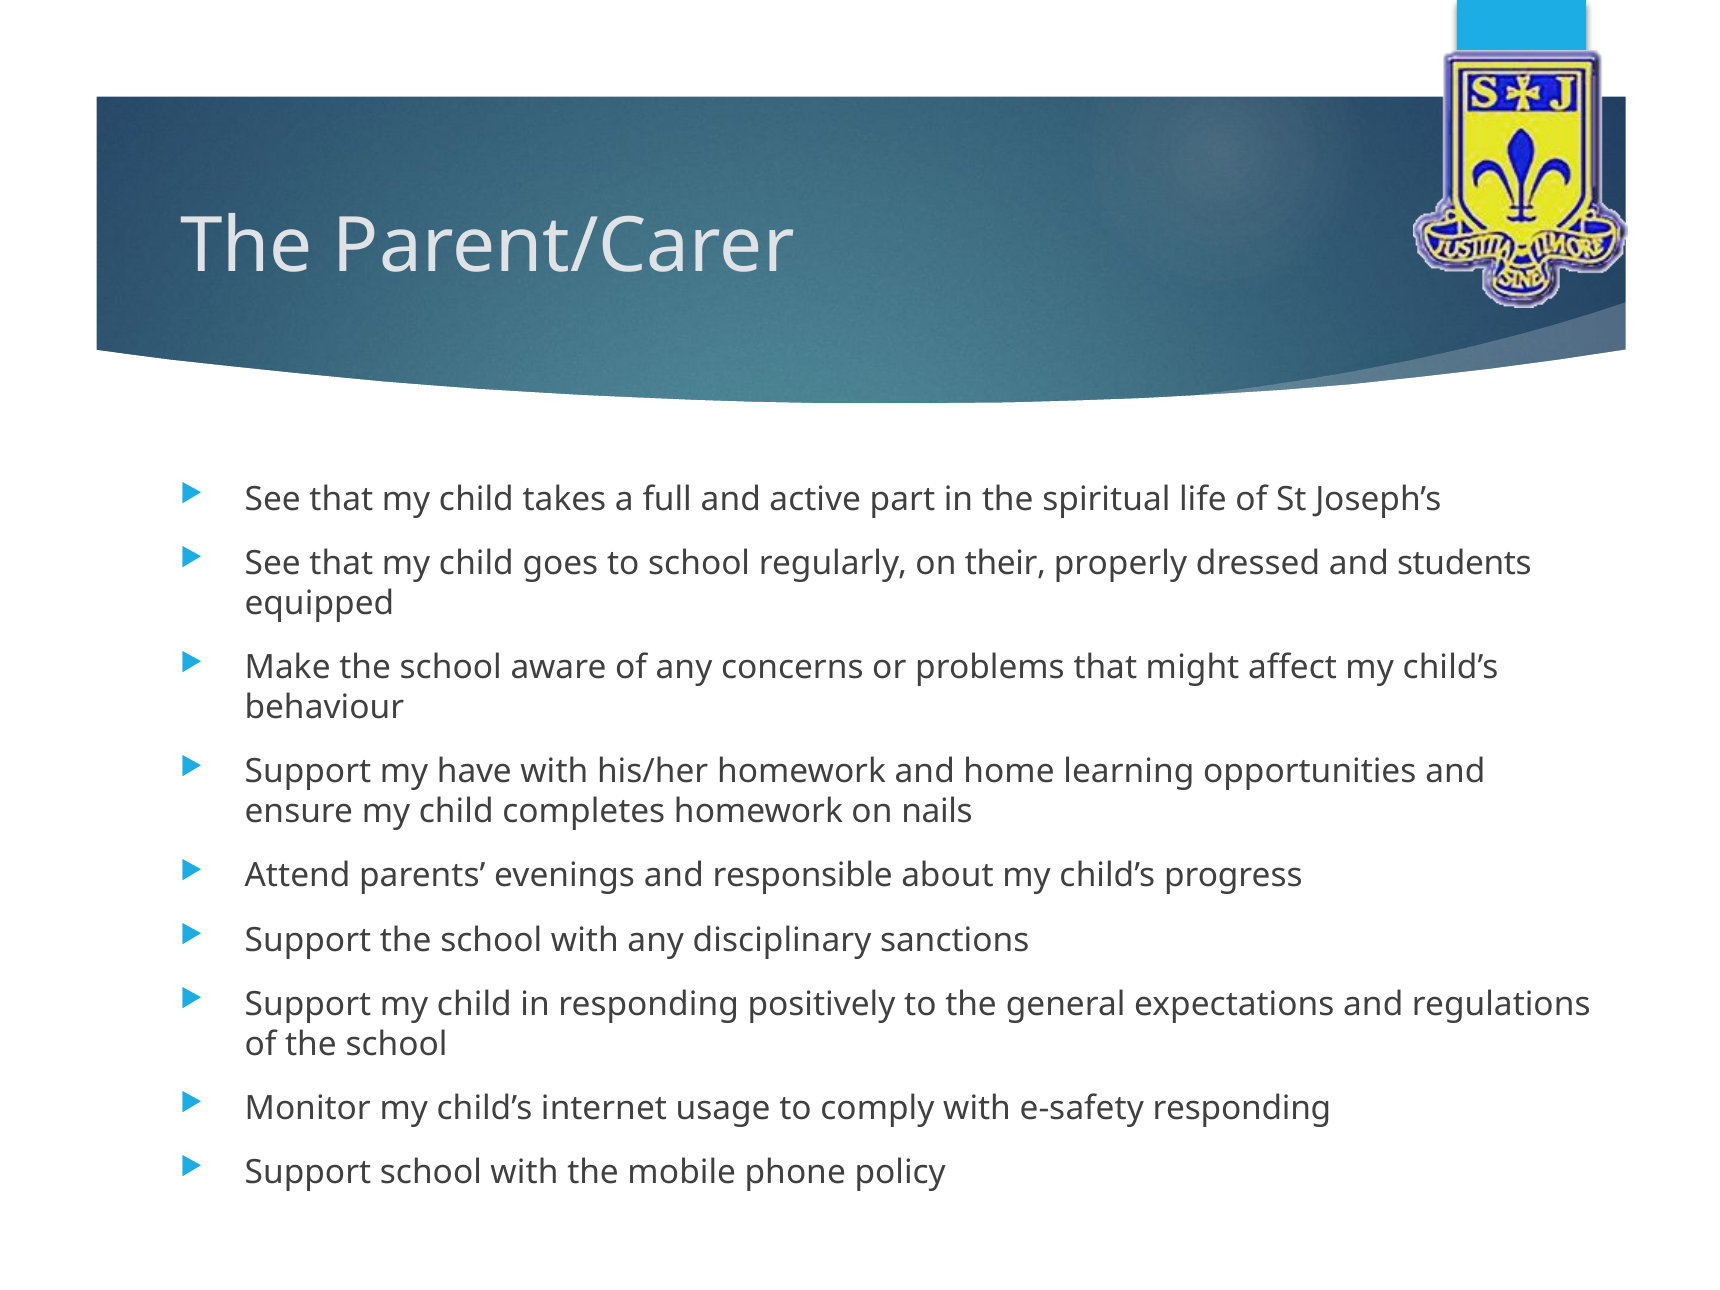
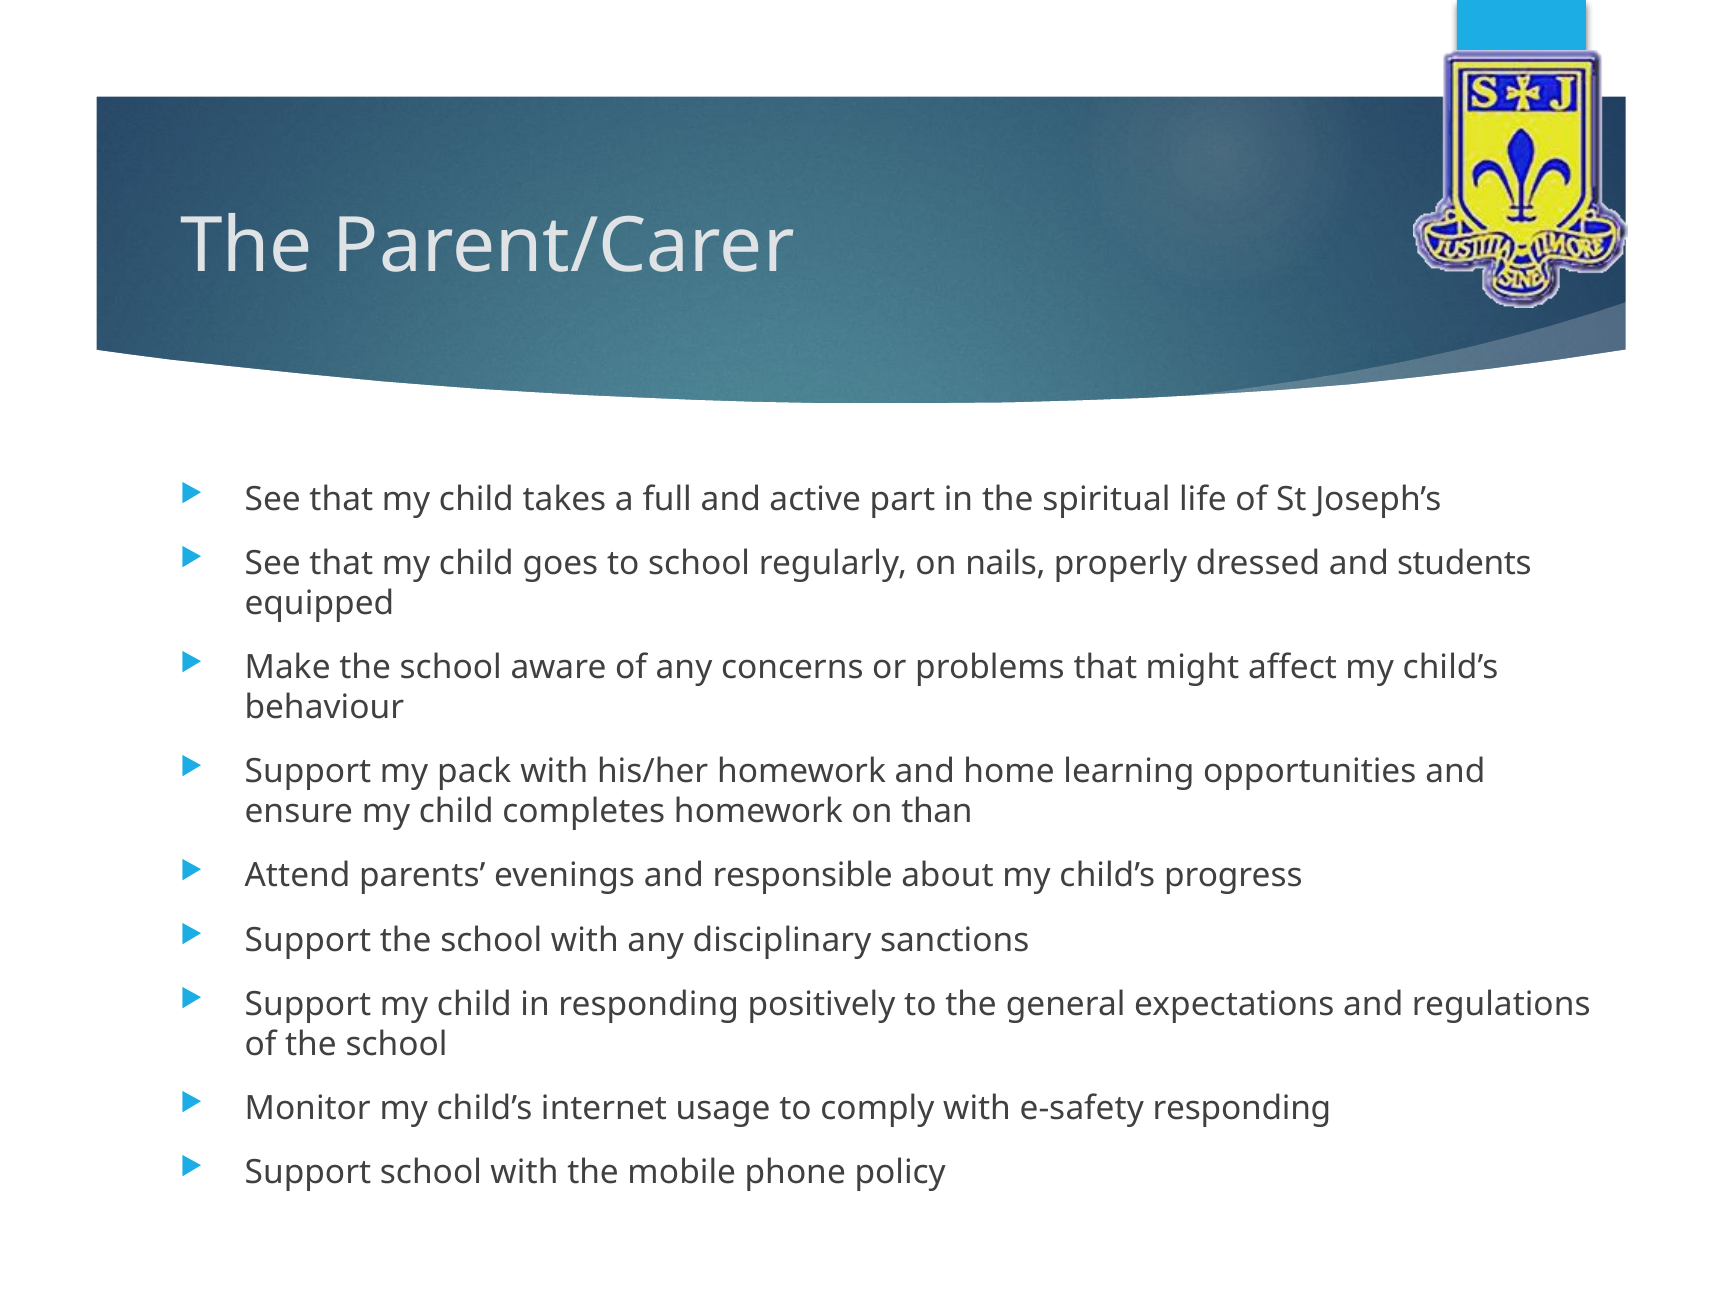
their: their -> nails (1005, 563)
have: have -> pack (474, 772)
nails: nails -> than (937, 812)
